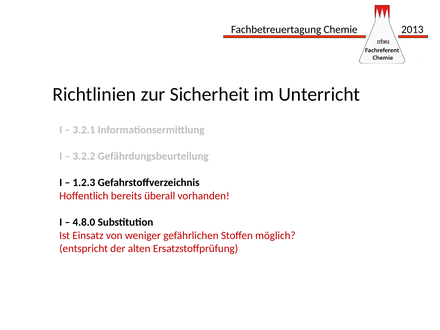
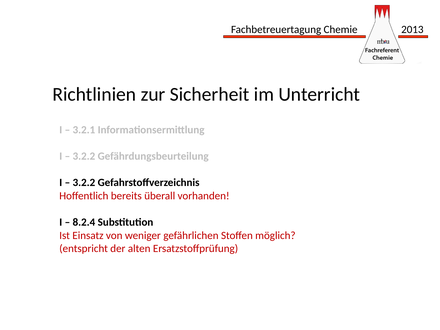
1.2.3: 1.2.3 -> 3.2.2 (84, 183)
4.8.0: 4.8.0 -> 8.2.4 (84, 222)
